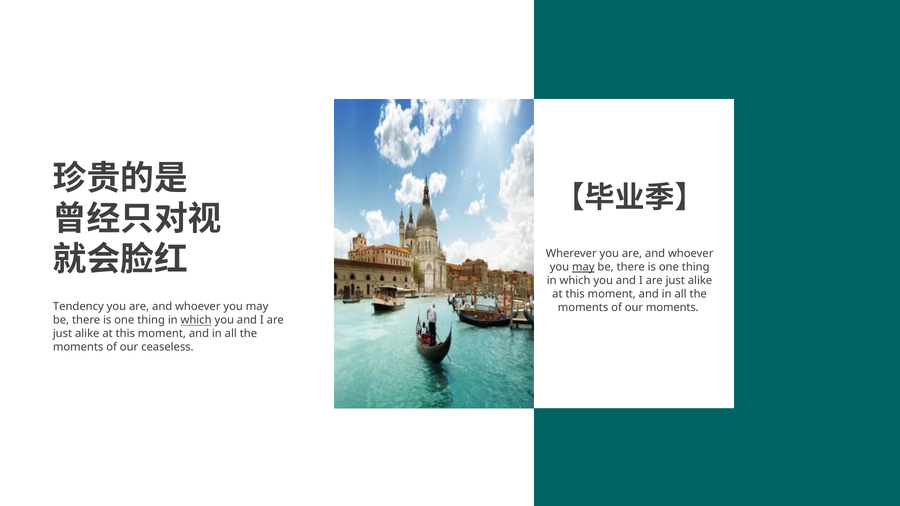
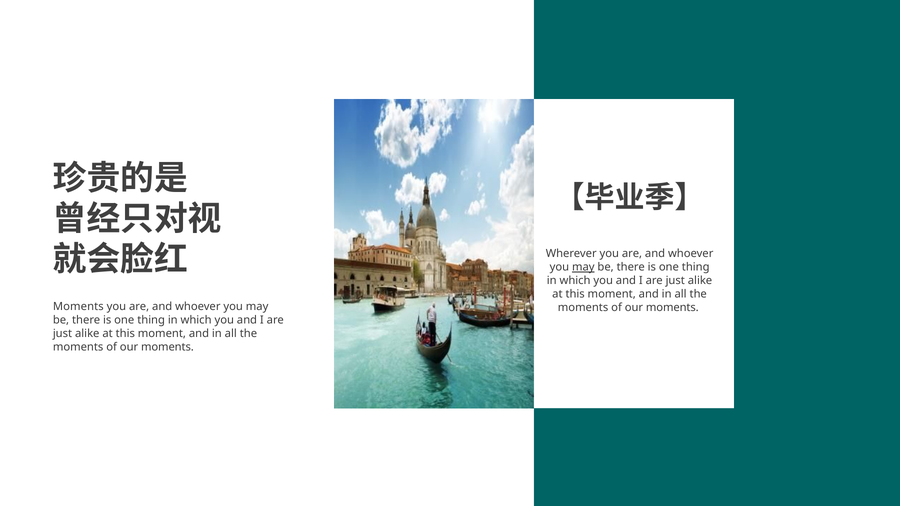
Tendency: Tendency -> Moments (78, 307)
which underline: present -> none (196, 320)
ceaseless: ceaseless -> moments (167, 347)
